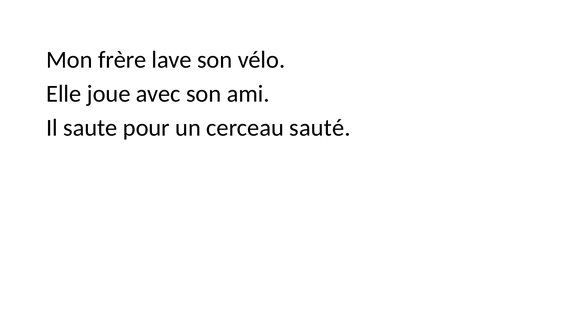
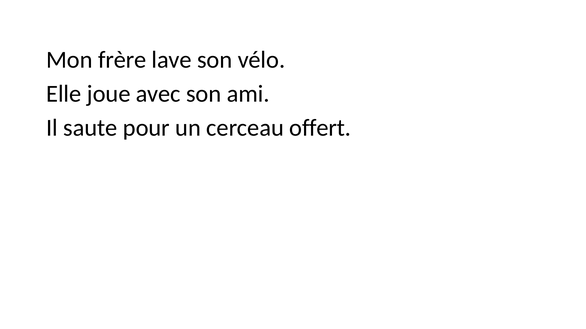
sauté: sauté -> offert (320, 128)
